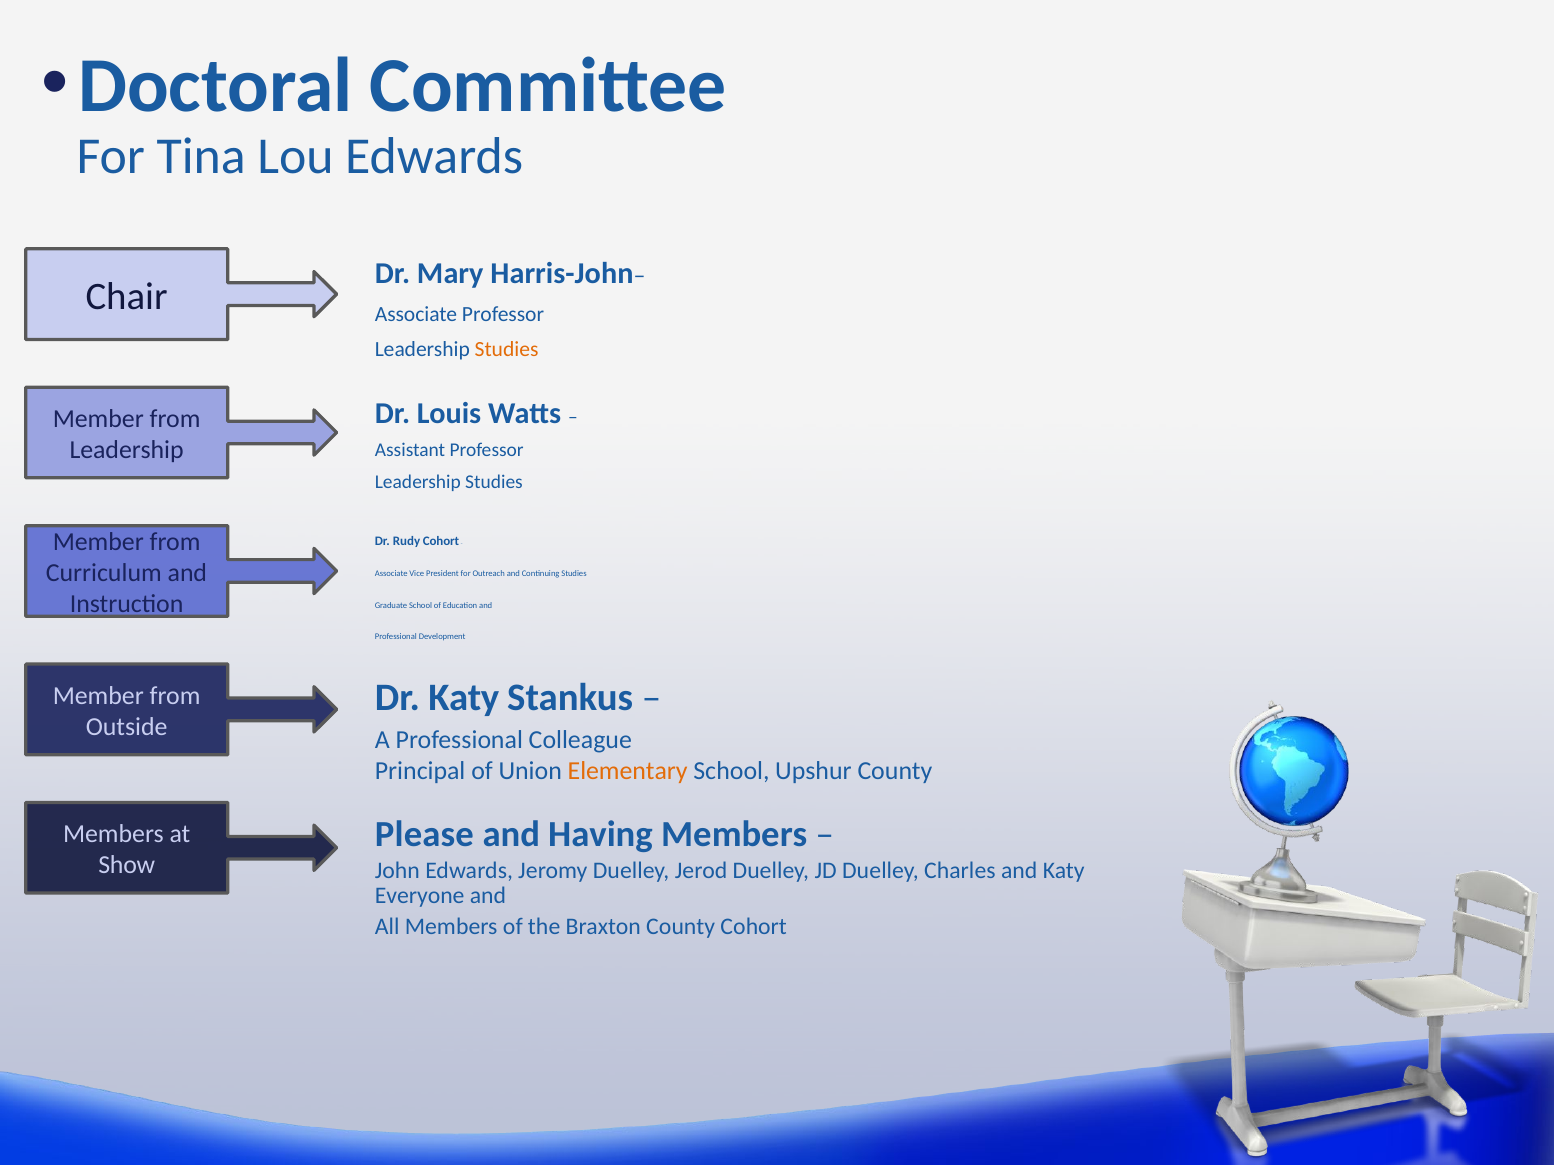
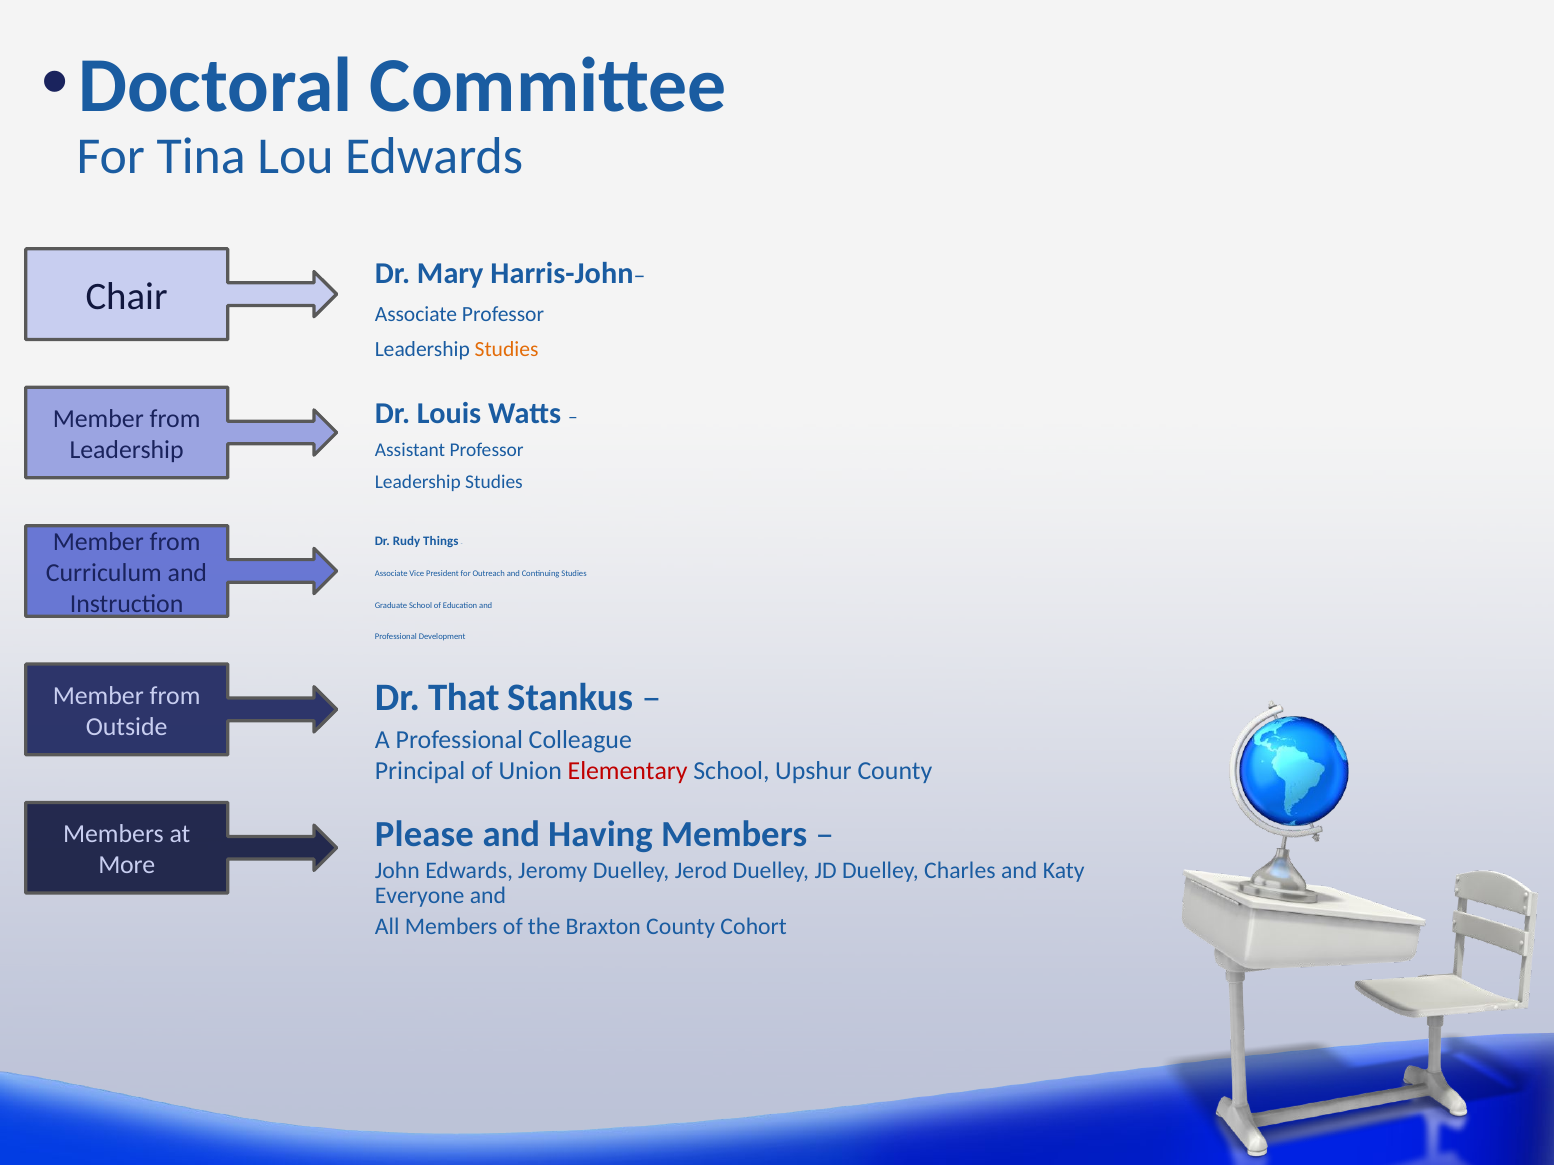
Rudy Cohort: Cohort -> Things (441, 541)
Dr Katy: Katy -> That (464, 697)
Elementary colour: orange -> red (628, 772)
Show: Show -> More (127, 865)
